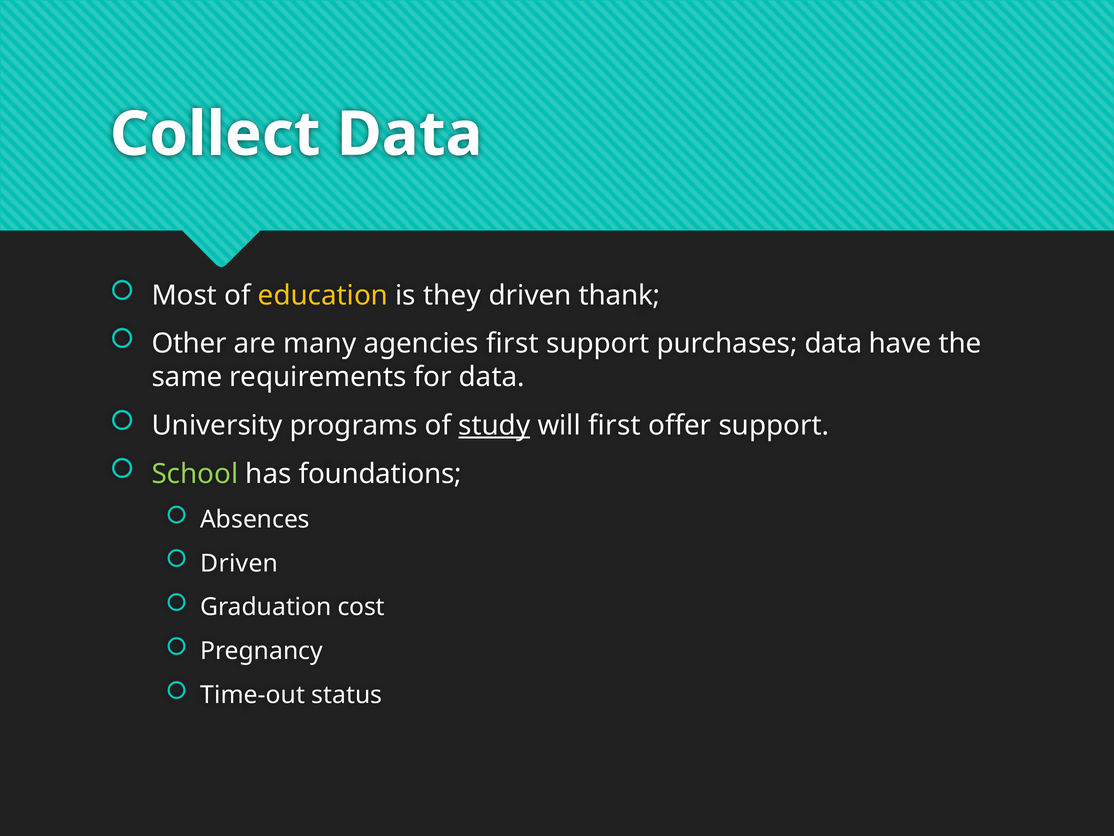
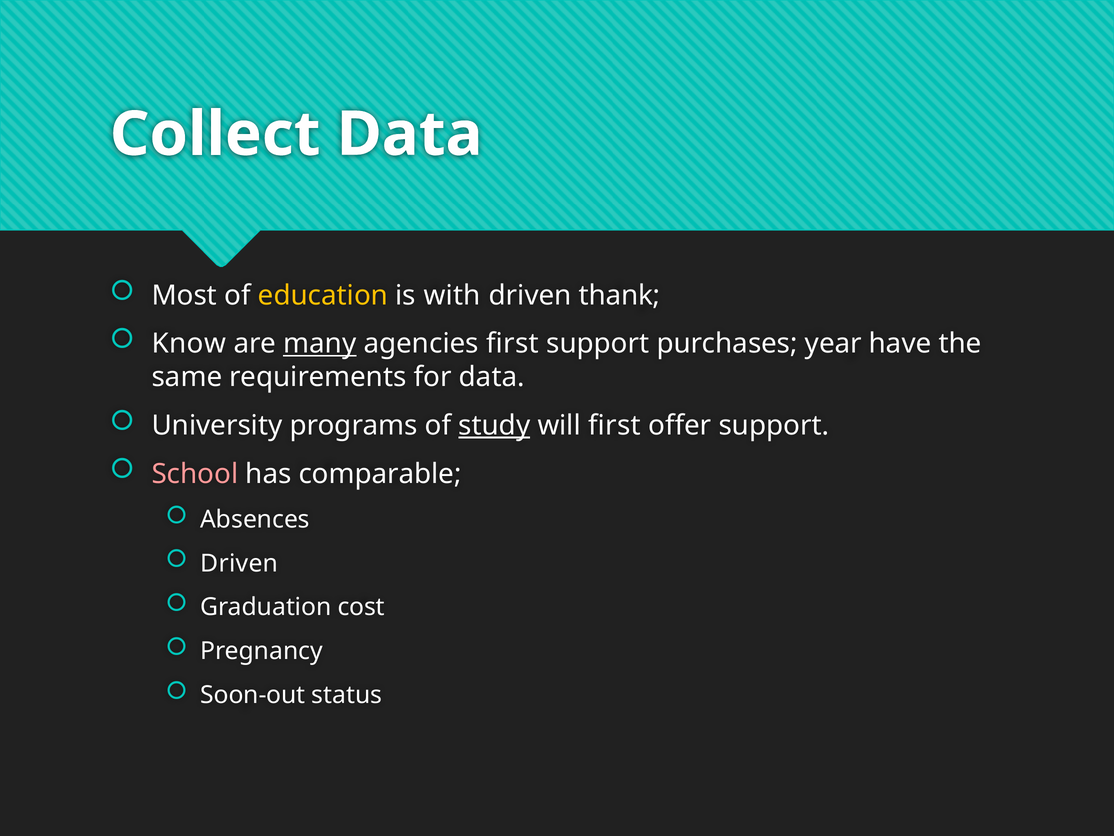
they: they -> with (452, 295)
Other: Other -> Know (189, 344)
many underline: none -> present (320, 344)
purchases data: data -> year (833, 344)
School colour: light green -> pink (195, 474)
foundations: foundations -> comparable (380, 474)
Time-out: Time-out -> Soon-out (253, 695)
